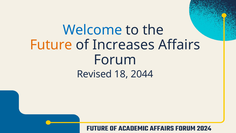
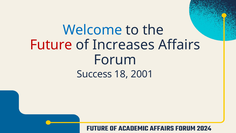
Future colour: orange -> red (51, 45)
Revised: Revised -> Success (94, 74)
2044: 2044 -> 2001 (142, 74)
